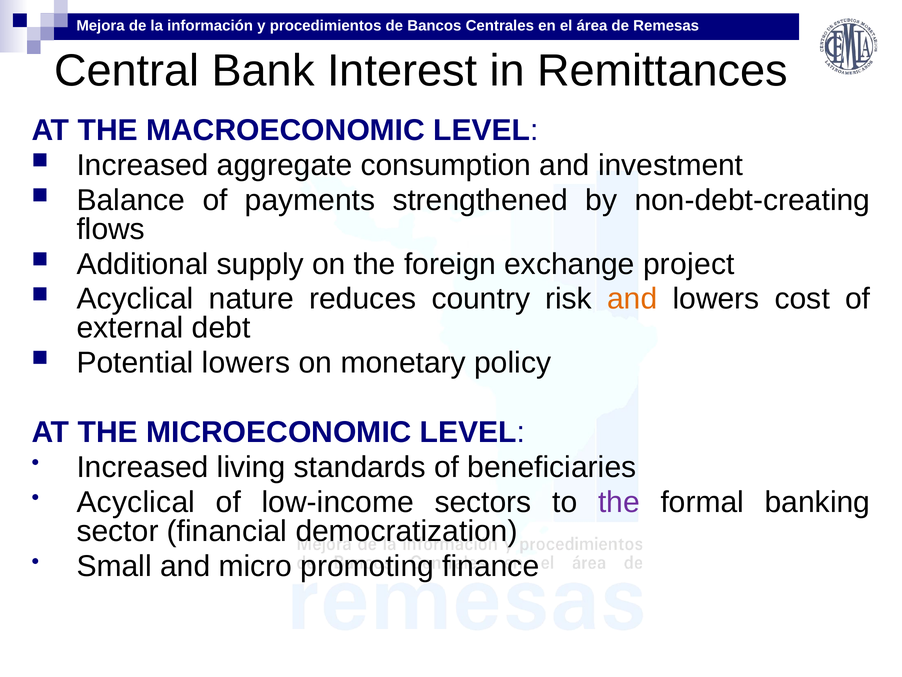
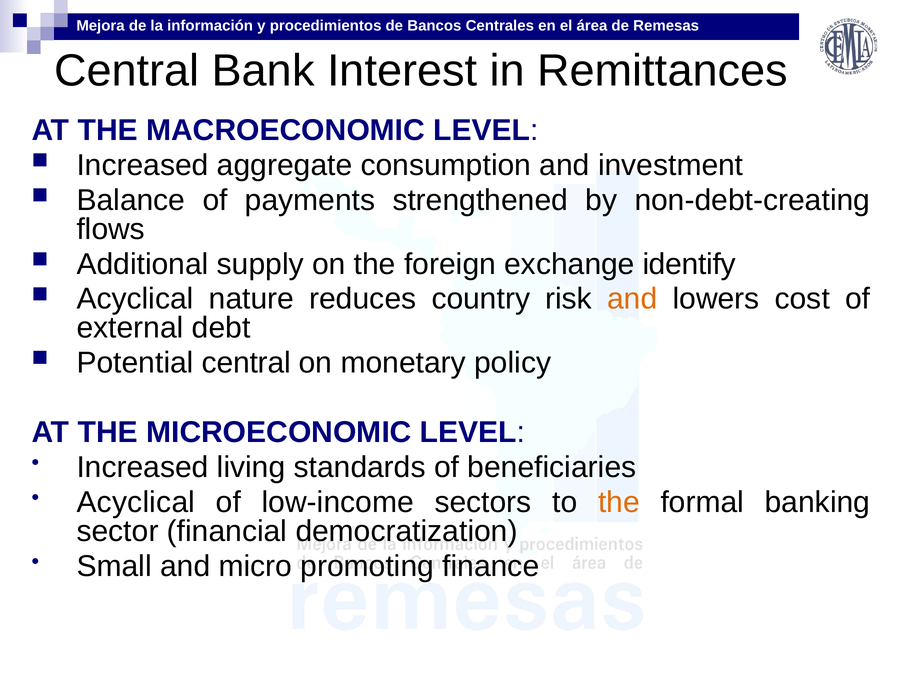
project: project -> identify (689, 264)
Potential lowers: lowers -> central (246, 363)
the colour: purple -> orange (619, 502)
